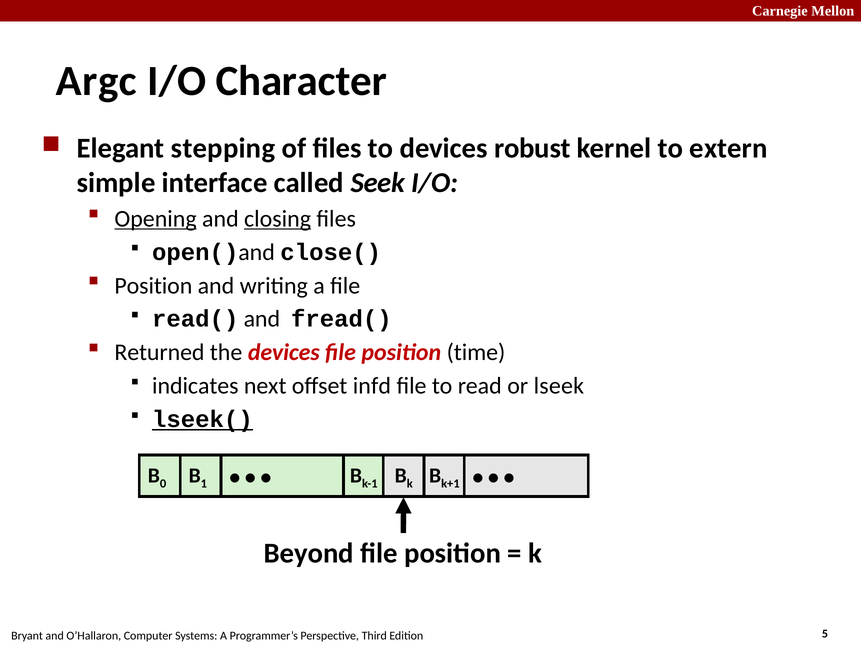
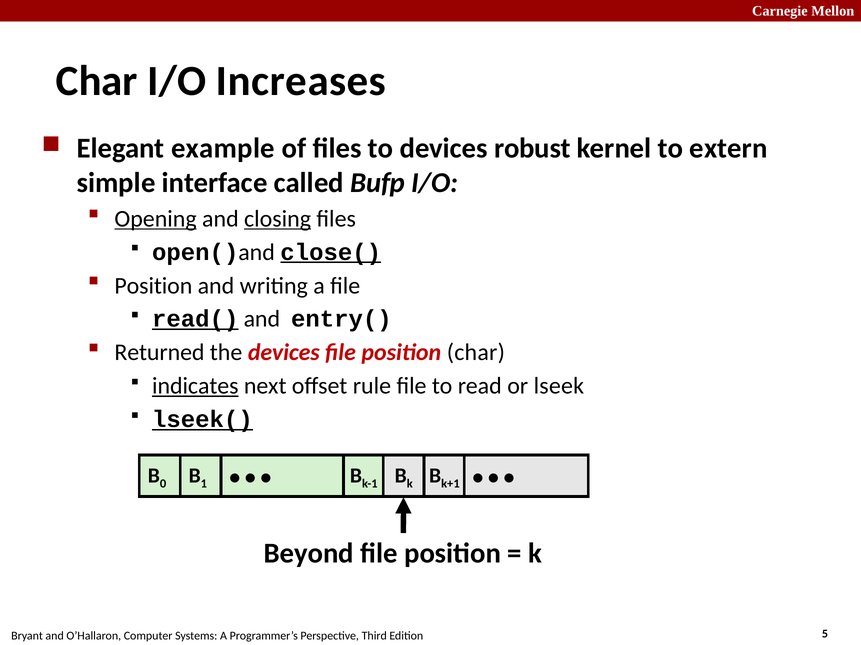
Argc: Argc -> Char (97, 81)
Character: Character -> Increases (301, 81)
stepping: stepping -> example (223, 149)
Seek: Seek -> Bufp (378, 183)
close( underline: none -> present (331, 252)
read( underline: none -> present (195, 319)
fread(: fread( -> entry( (341, 319)
position time: time -> char (476, 353)
indicates underline: none -> present (195, 386)
infd: infd -> rule (372, 386)
